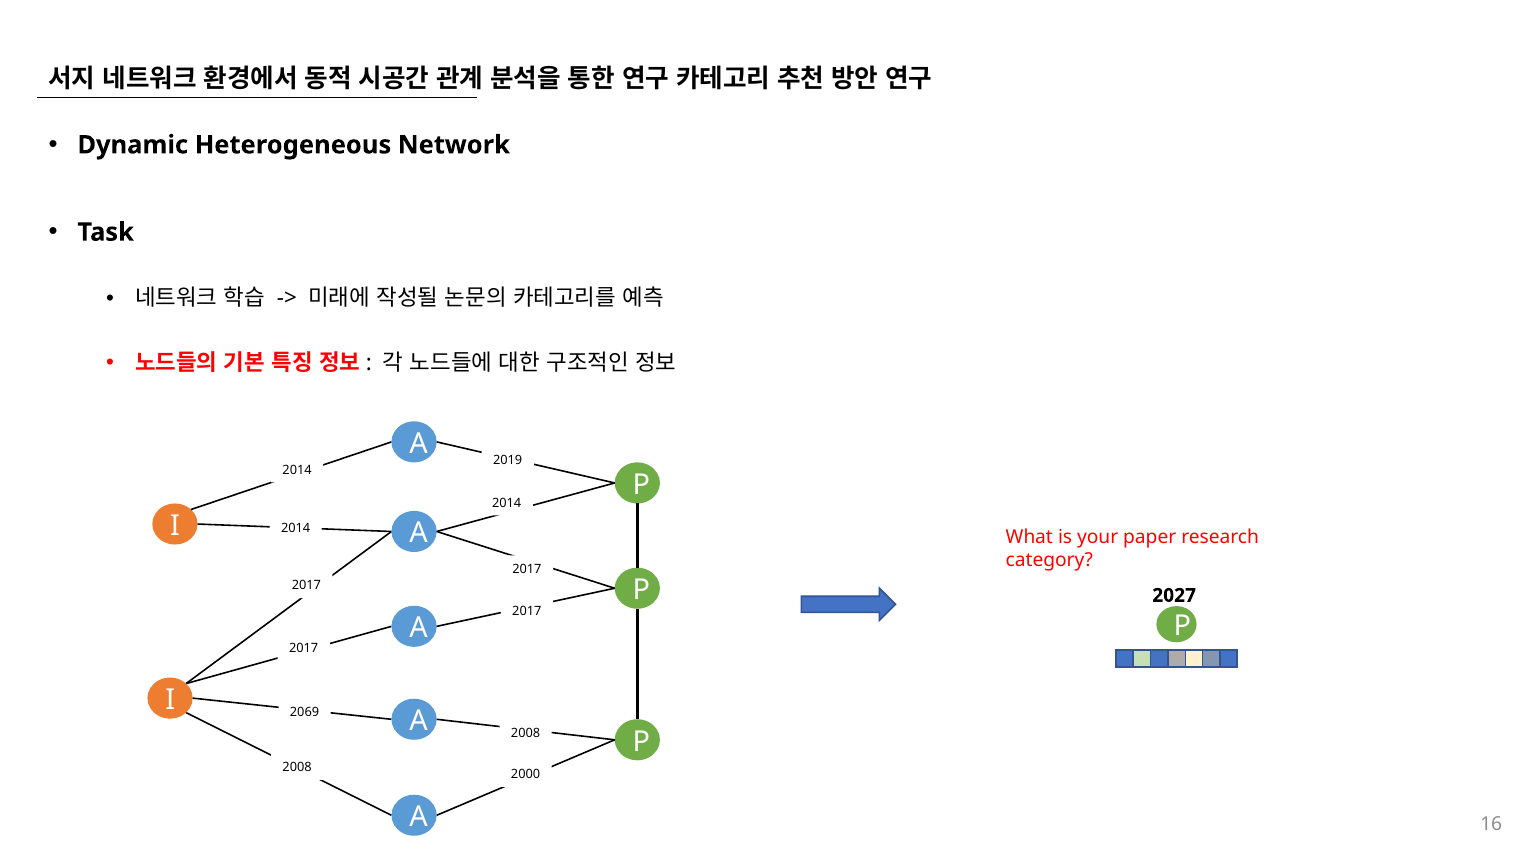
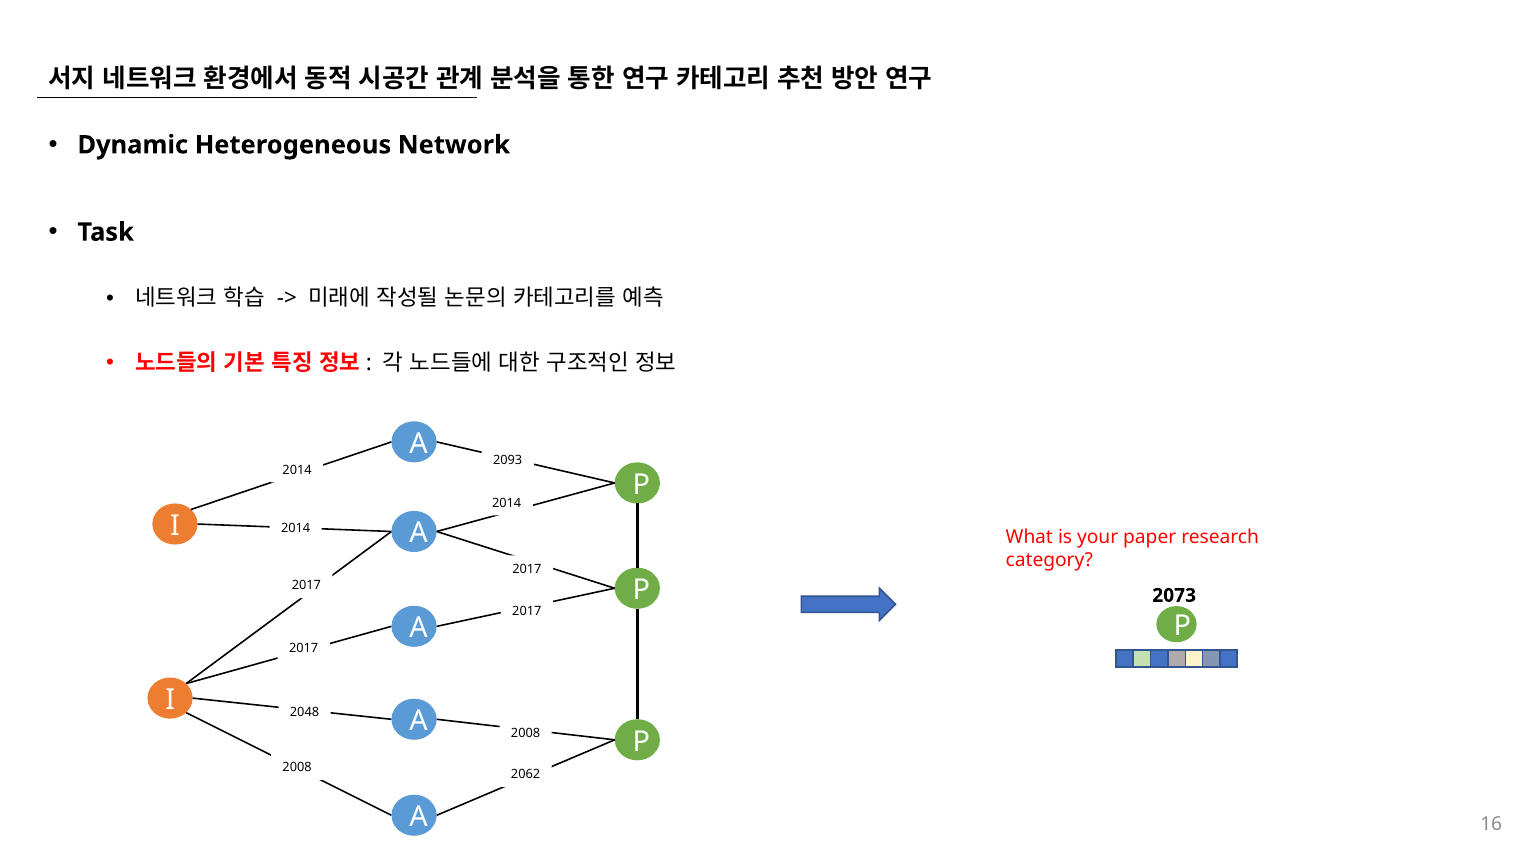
2019: 2019 -> 2093 (508, 460)
2027: 2027 -> 2073 (1174, 595)
2069: 2069 -> 2048 (305, 712)
2000: 2000 -> 2062 (526, 774)
